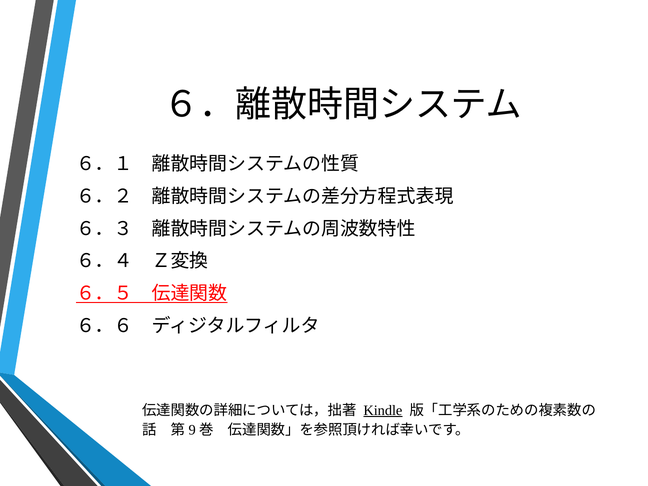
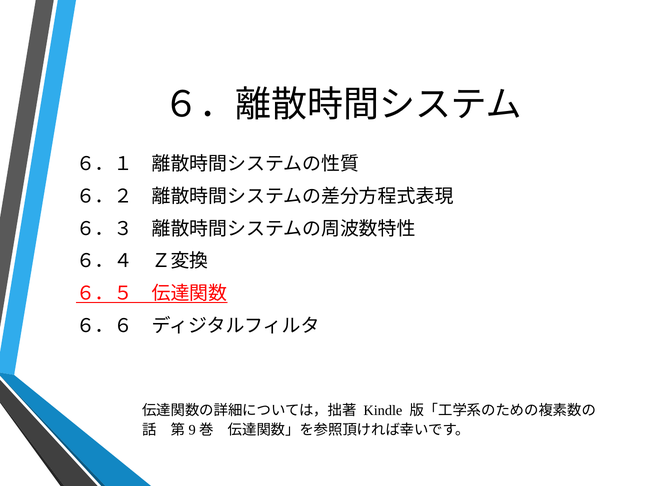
Kindle underline: present -> none (383, 410)
